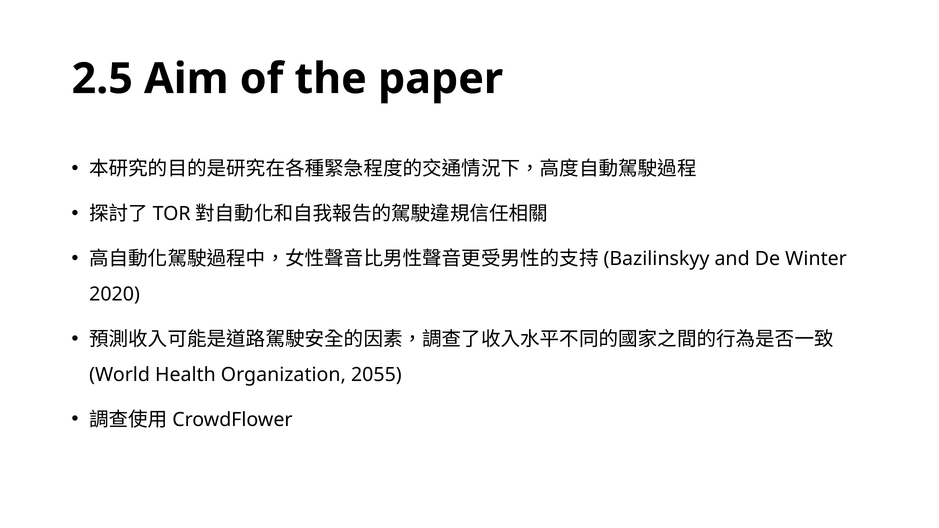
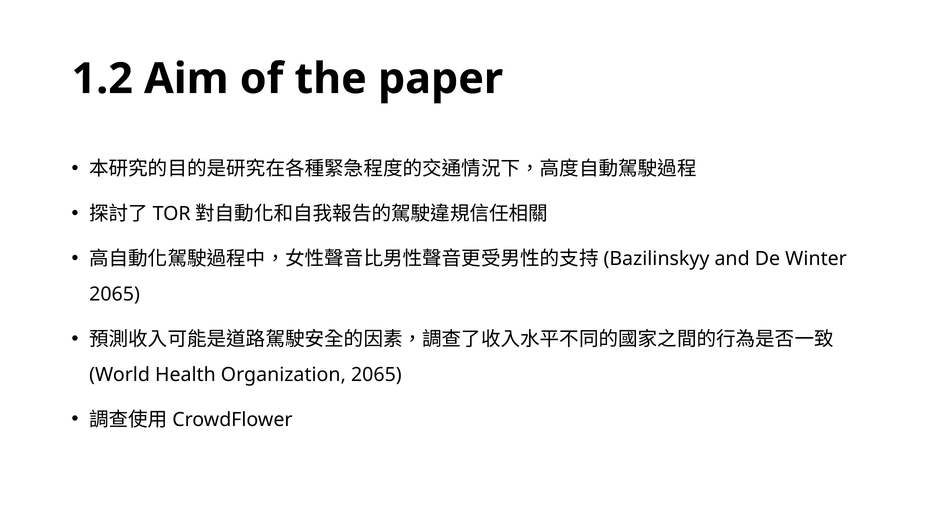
2.5: 2.5 -> 1.2 (102, 79)
2020: 2020 -> 2065 (115, 294)
Organization 2055: 2055 -> 2065 (376, 375)
